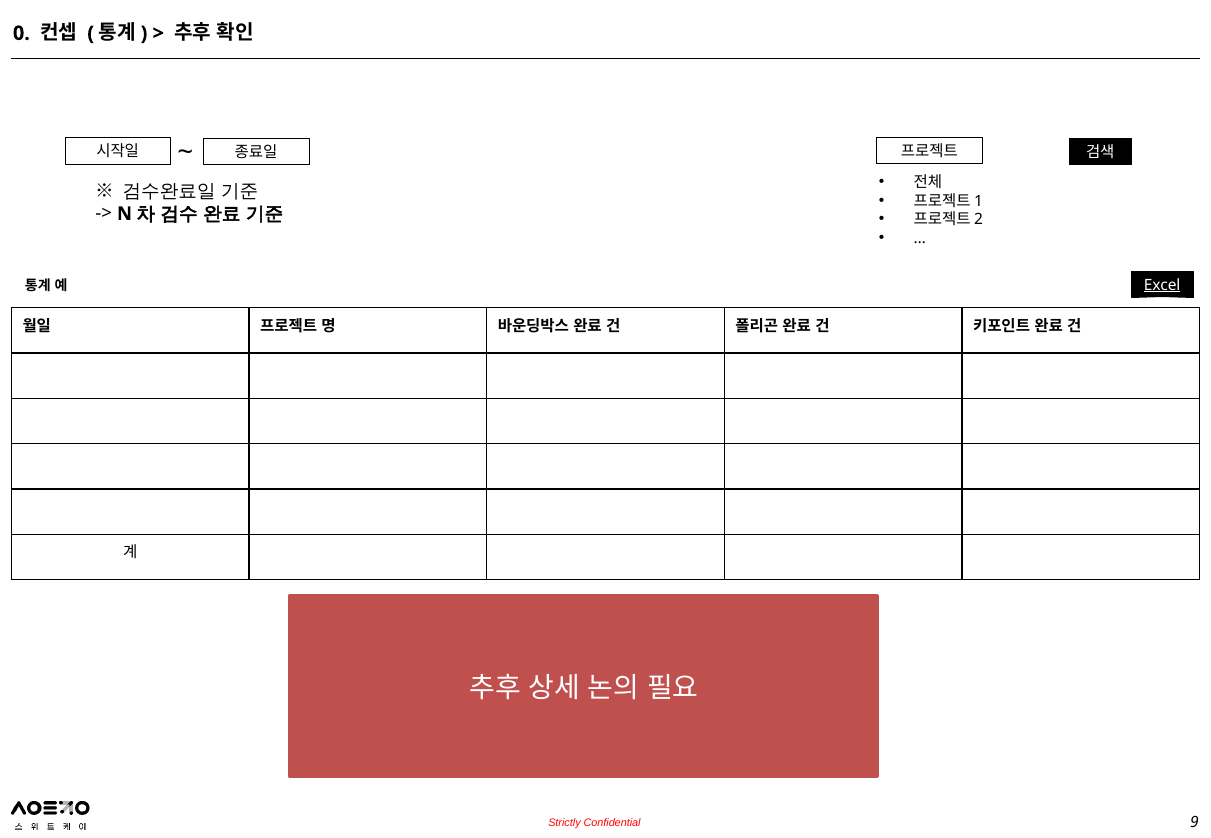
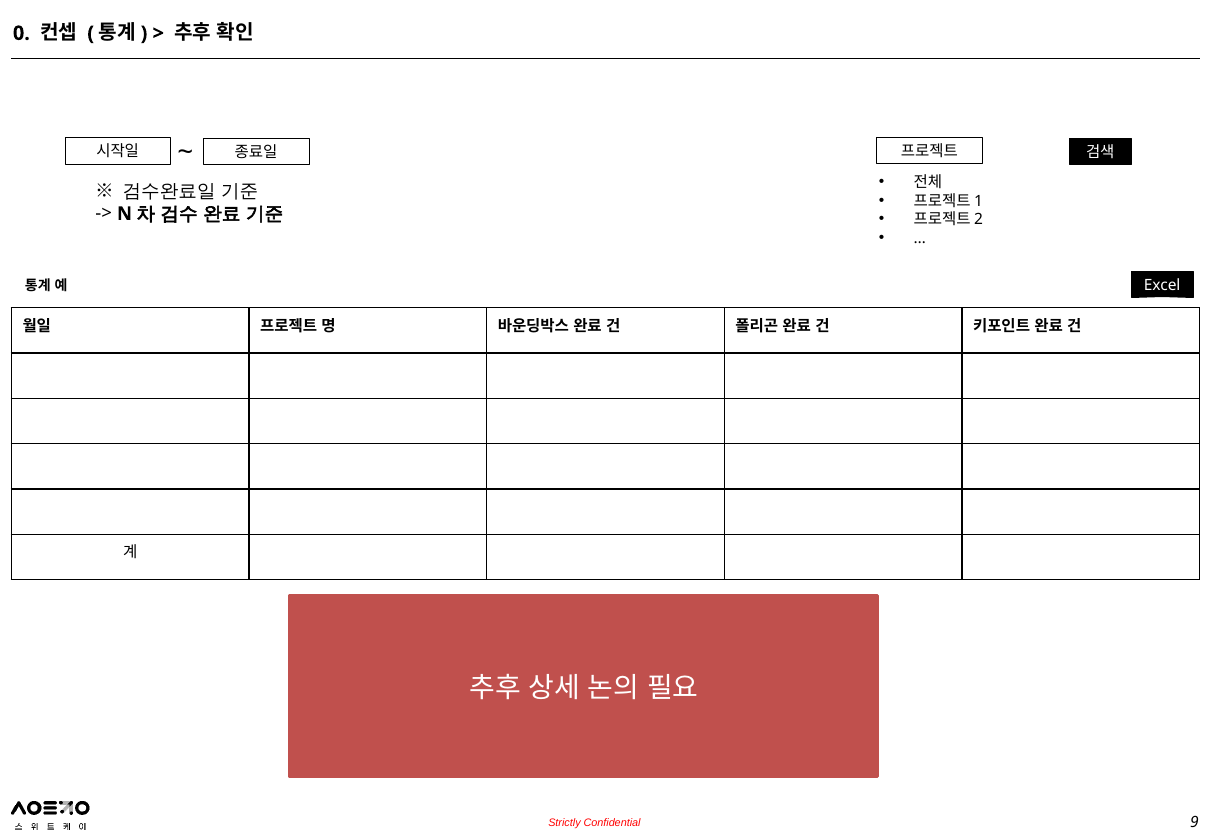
Excel underline: present -> none (1162, 285)
